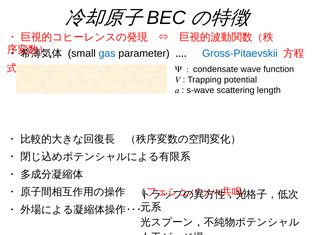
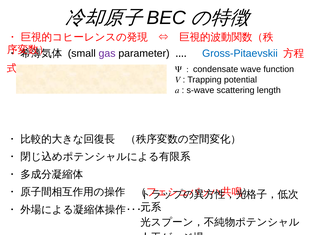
gas colour: blue -> purple (107, 54)
